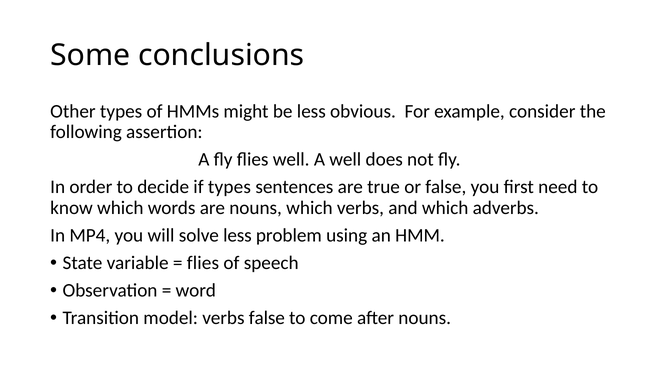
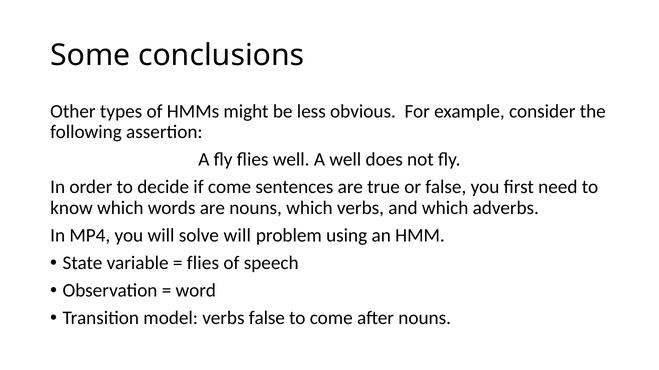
if types: types -> come (230, 187)
solve less: less -> will (237, 236)
